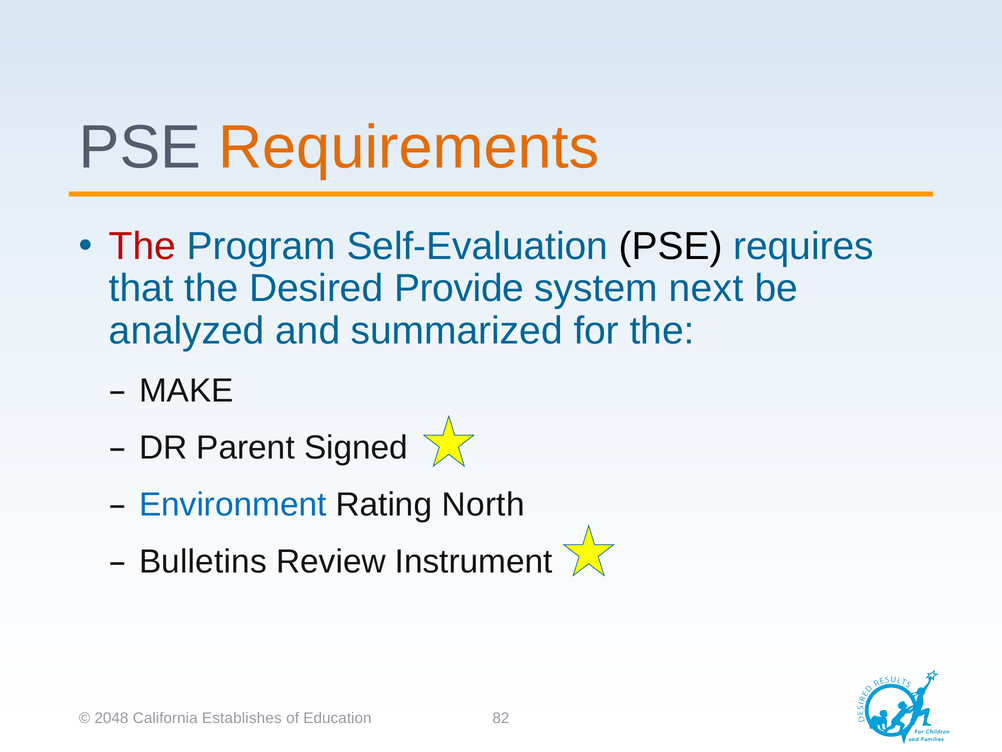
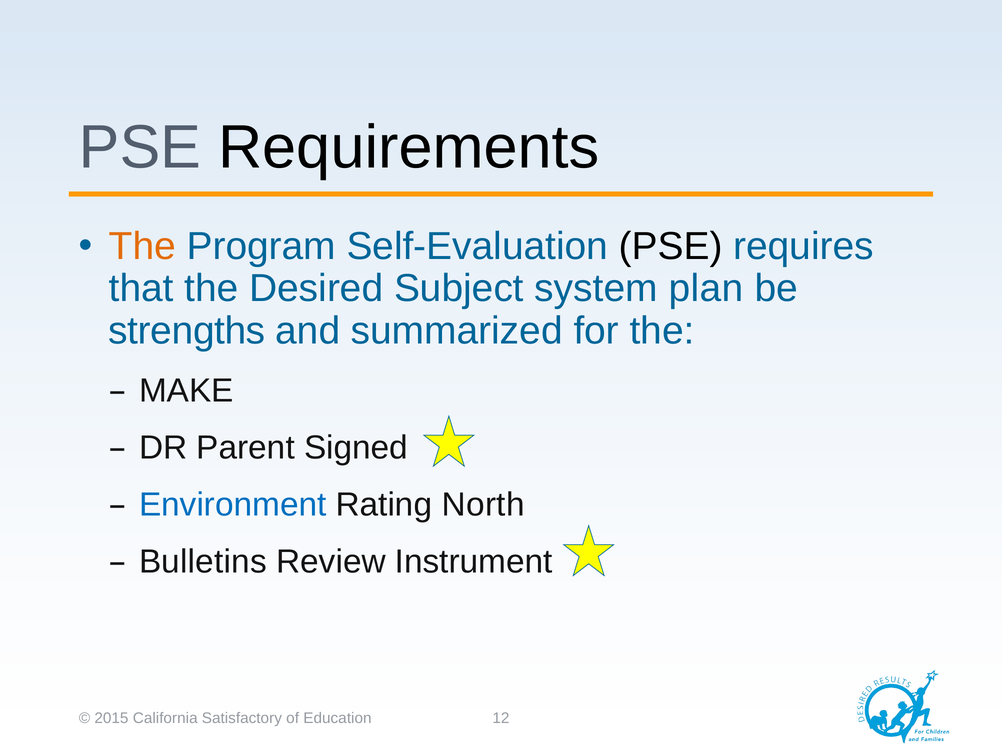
Requirements colour: orange -> black (409, 147)
The colour: red -> orange (142, 246)
Provide: Provide -> Subject (459, 288)
next: next -> plan (706, 288)
analyzed: analyzed -> strengths (187, 330)
2048: 2048 -> 2015 (111, 718)
Establishes: Establishes -> Satisfactory (242, 718)
82: 82 -> 12 (501, 718)
